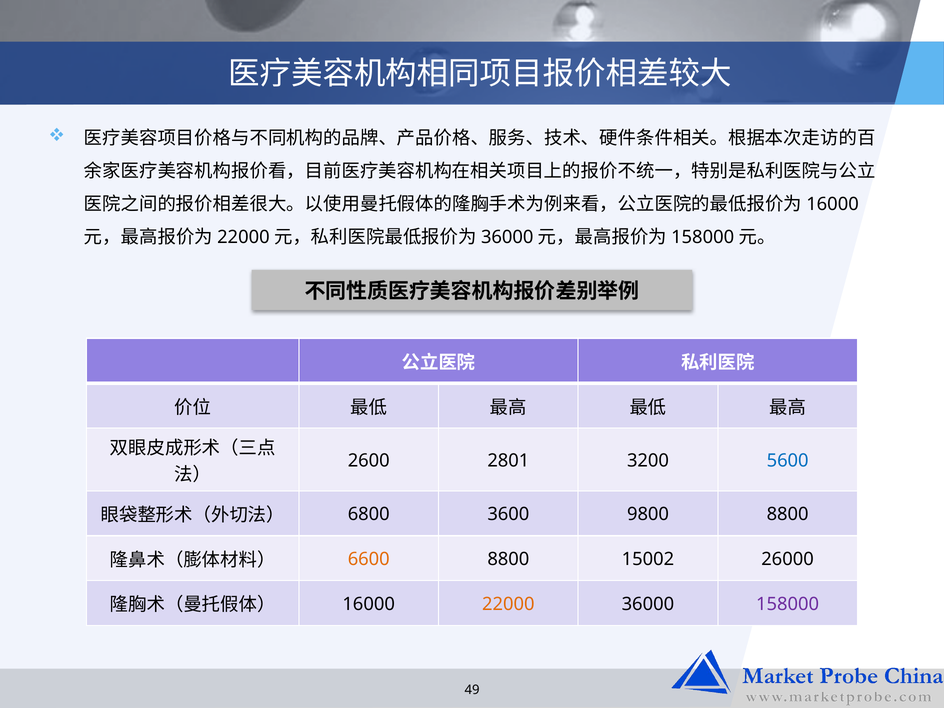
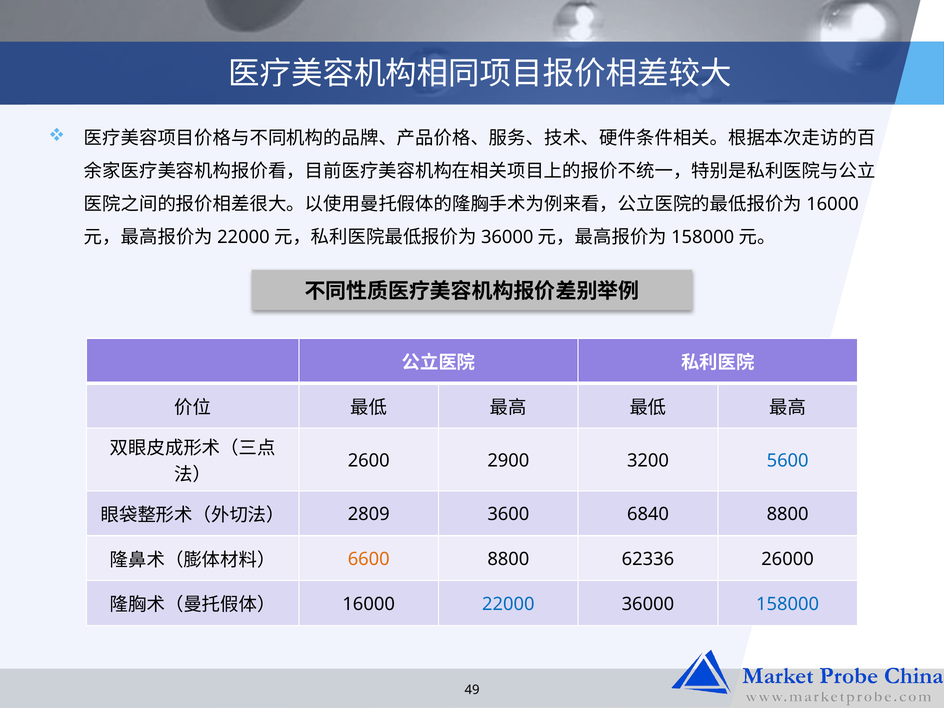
2801: 2801 -> 2900 (508, 461)
6800: 6800 -> 2809 (369, 514)
9800: 9800 -> 6840 (648, 514)
15002: 15002 -> 62336 (648, 559)
22000 colour: orange -> blue (508, 604)
158000 colour: purple -> blue (788, 604)
